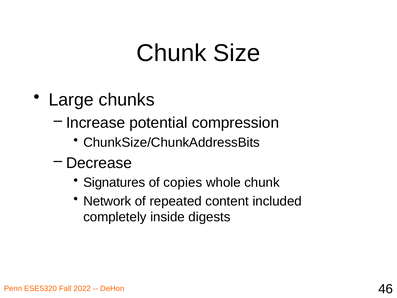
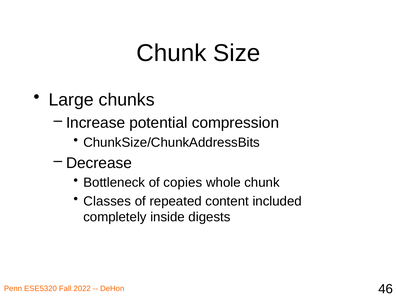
Signatures: Signatures -> Bottleneck (114, 182)
Network: Network -> Classes (107, 201)
